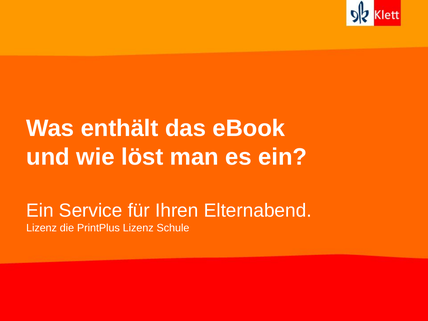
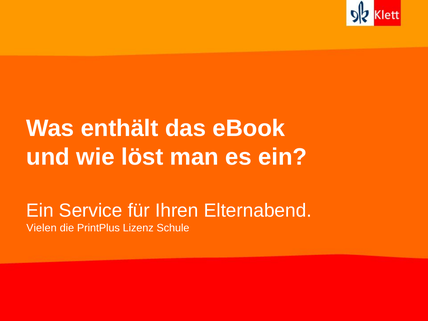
Lizenz: Lizenz -> Vielen (41, 228)
